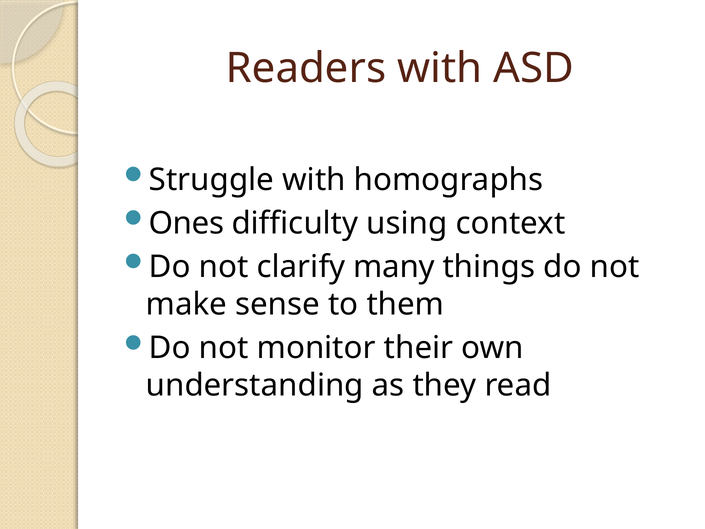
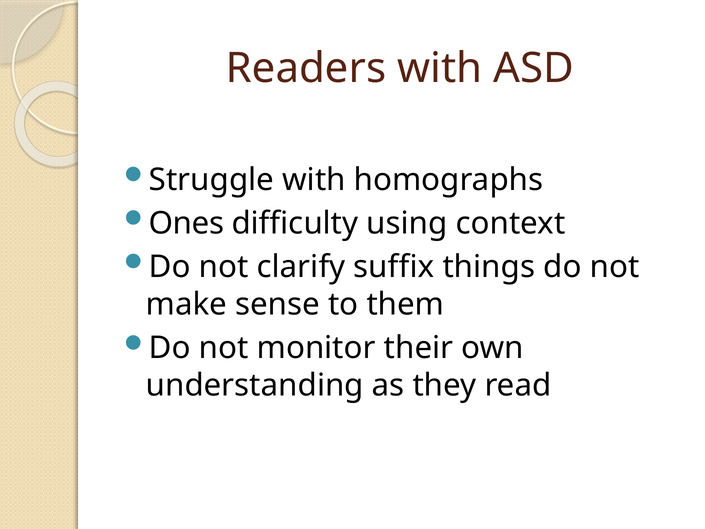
many: many -> suffix (394, 267)
